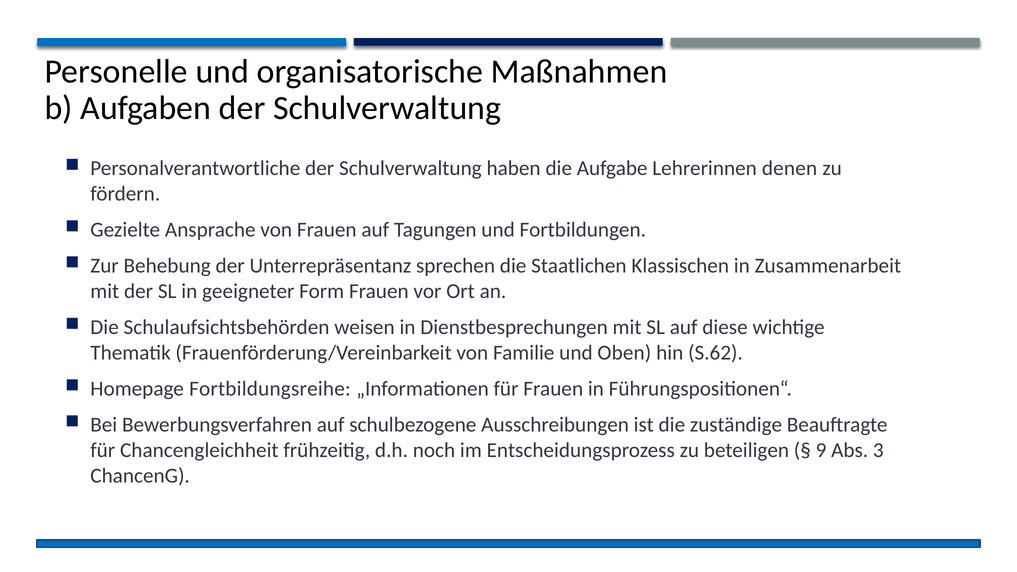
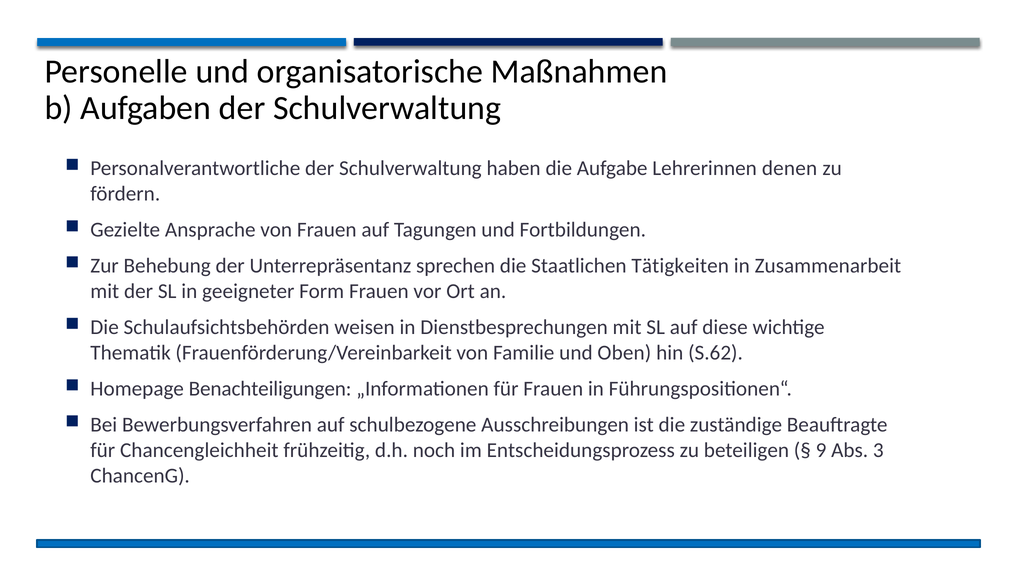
Klassischen: Klassischen -> Tätigkeiten (680, 266)
Fortbildungsreihe: Fortbildungsreihe -> Benachteiligungen (270, 389)
